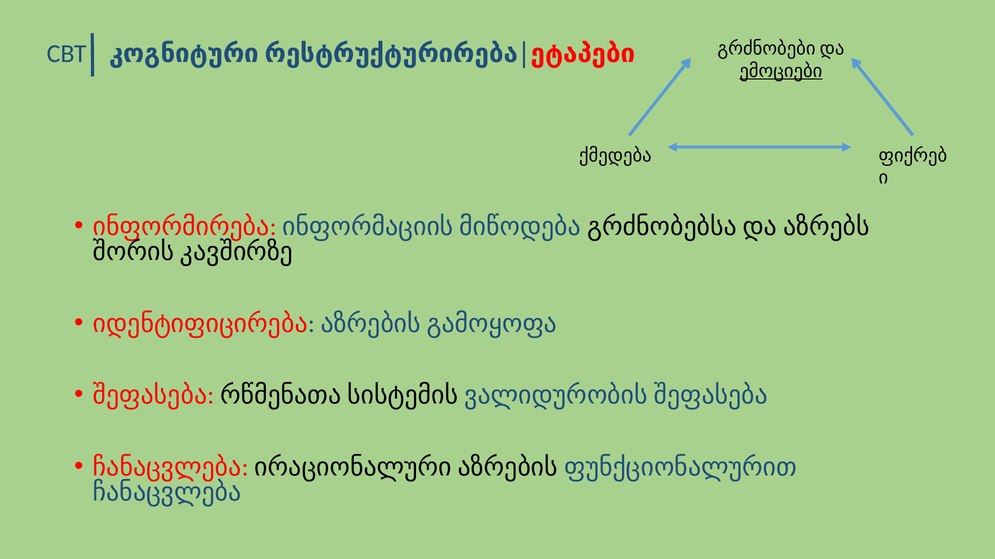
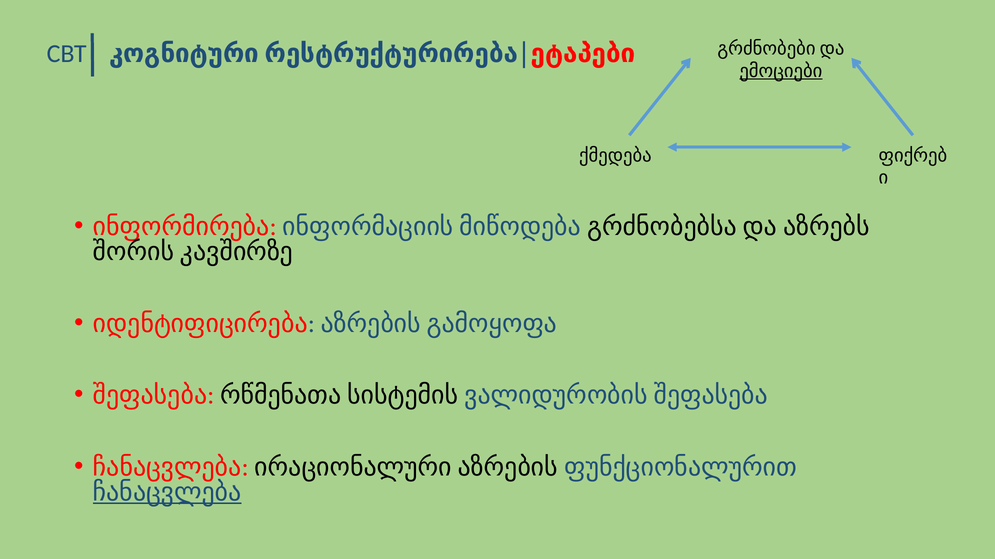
ჩანაცვლება underline: none -> present (167, 493)
